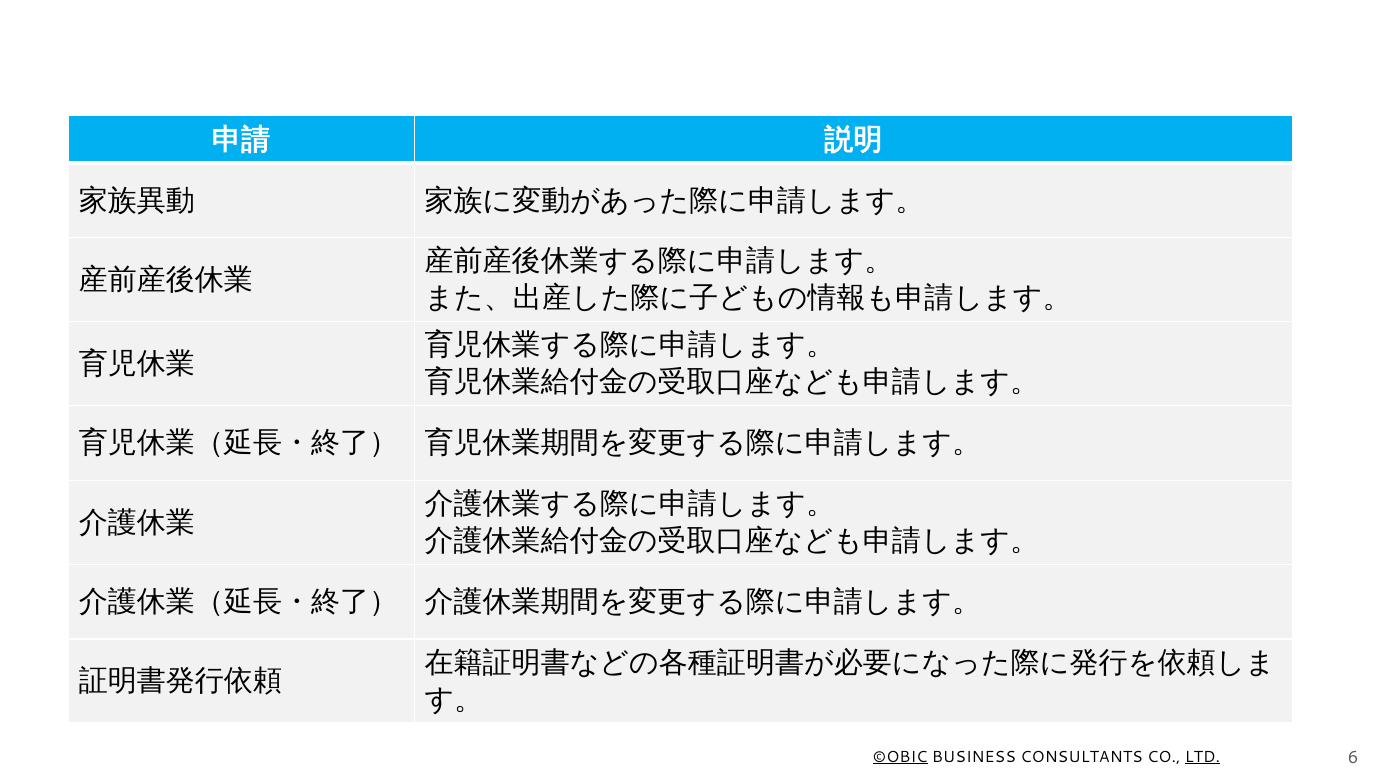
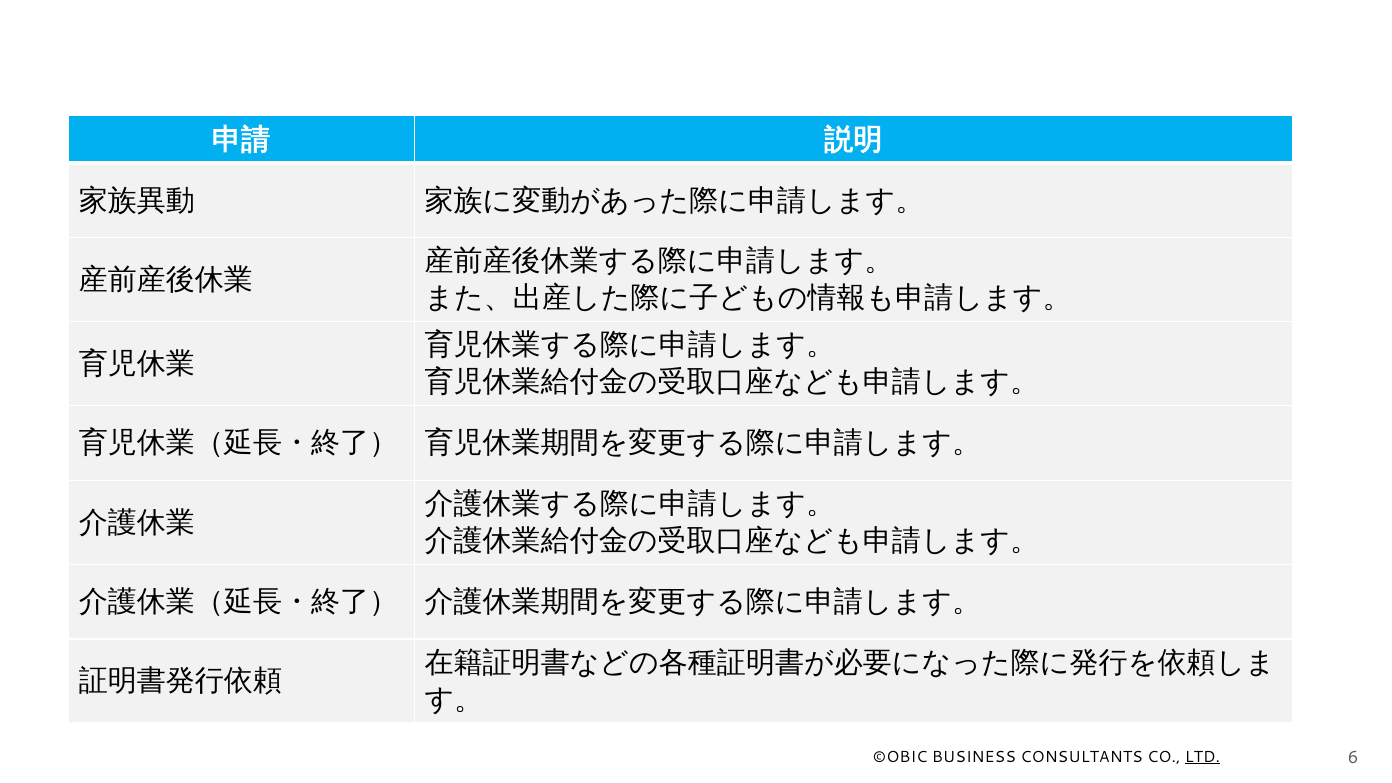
©OBIC underline: present -> none (900, 757)
